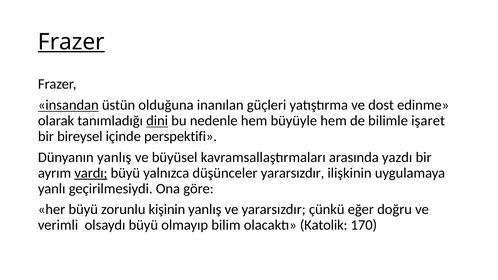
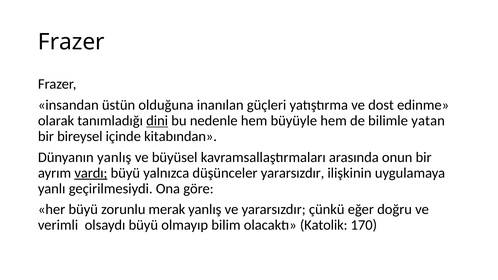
Frazer underline: present -> none (71, 42)
insandan underline: present -> none (68, 105)
işaret: işaret -> yatan (428, 121)
perspektifi: perspektifi -> kitabından (181, 136)
yazdı: yazdı -> onun (397, 157)
kişinin: kişinin -> merak (167, 210)
